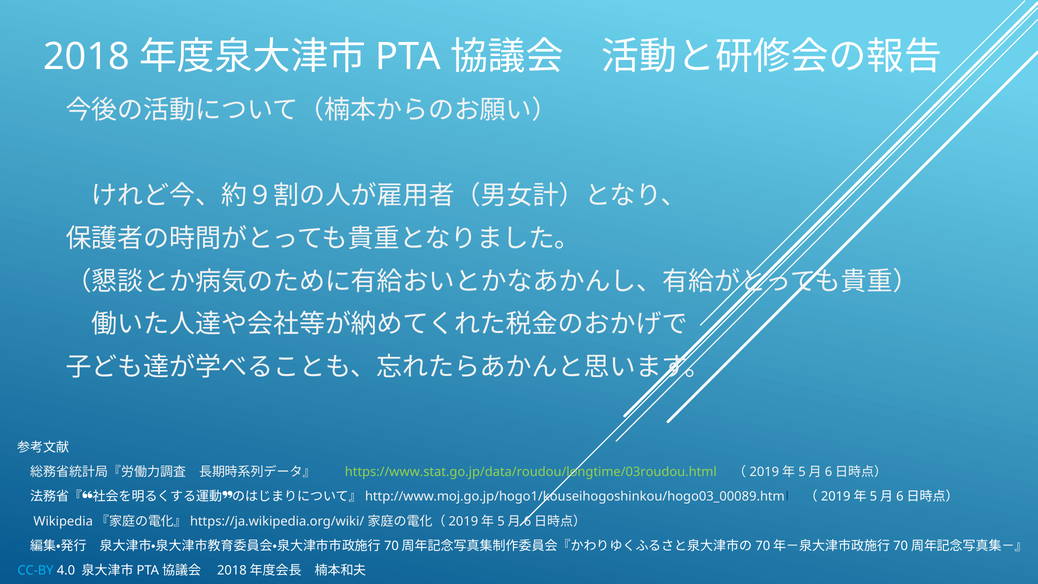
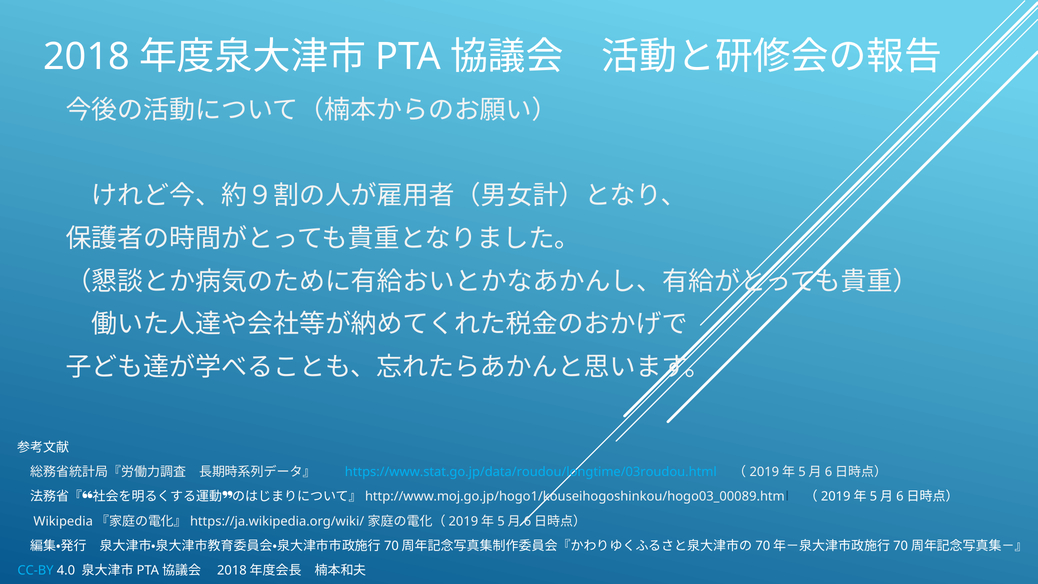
https://www.stat.go.jp/data/roudou/longtime/03roudou.html colour: light green -> light blue (531, 472)
